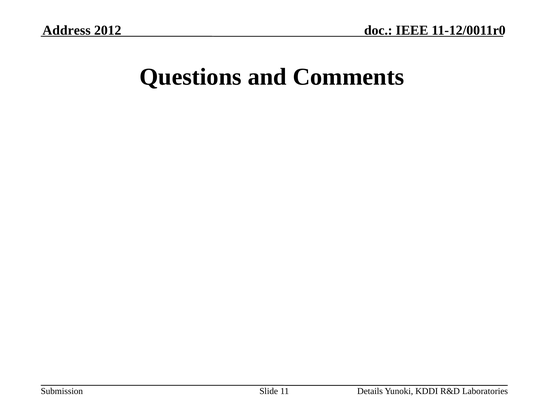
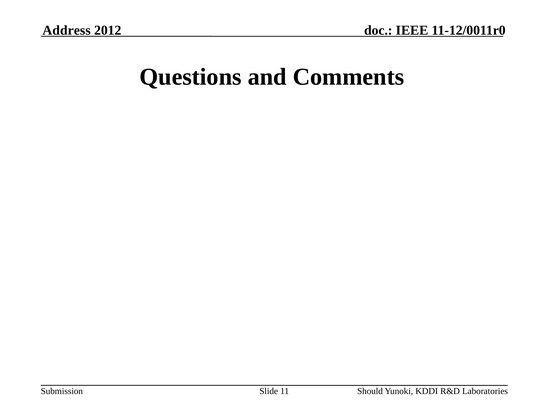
Details: Details -> Should (370, 391)
